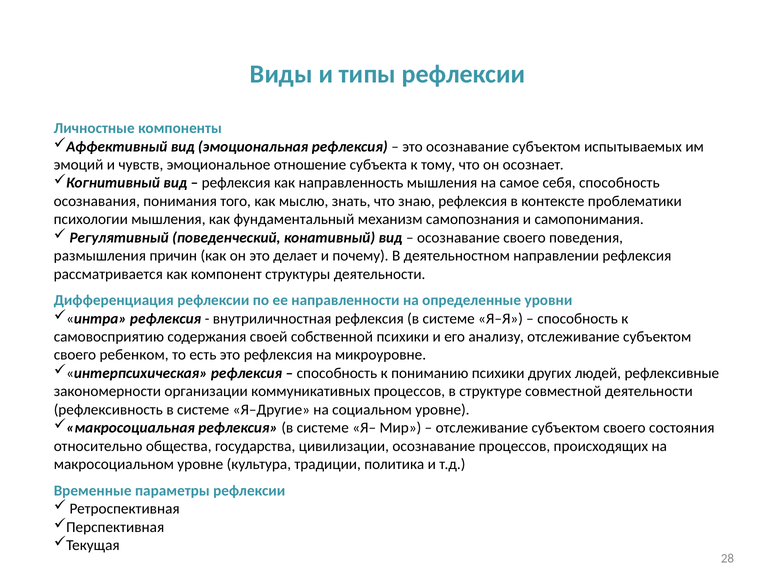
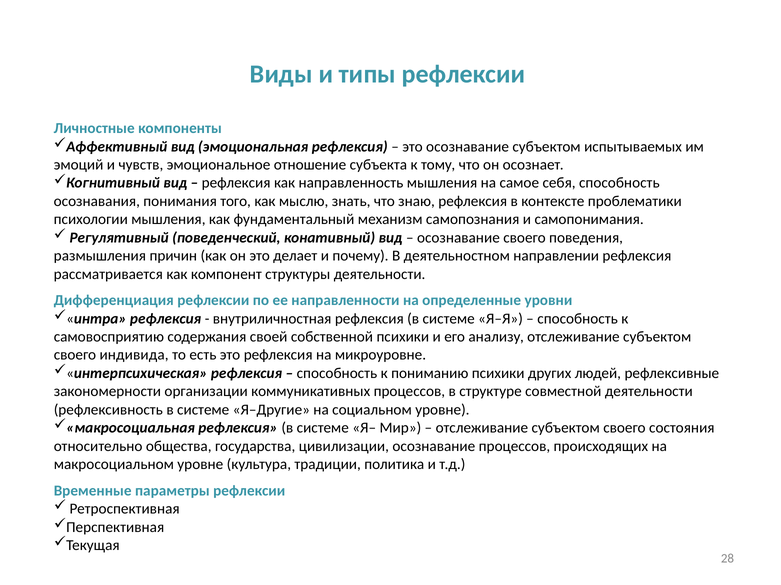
ребенком: ребенком -> индивида (134, 355)
